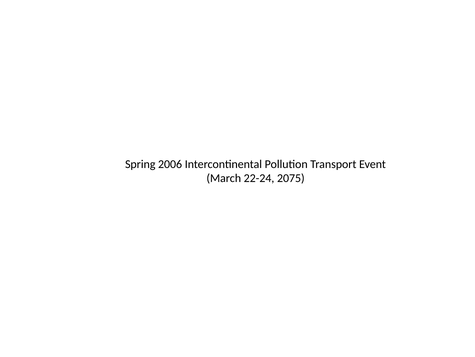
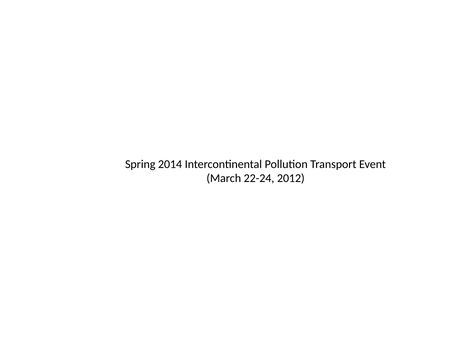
2006: 2006 -> 2014 (170, 164)
2075: 2075 -> 2012 (291, 178)
